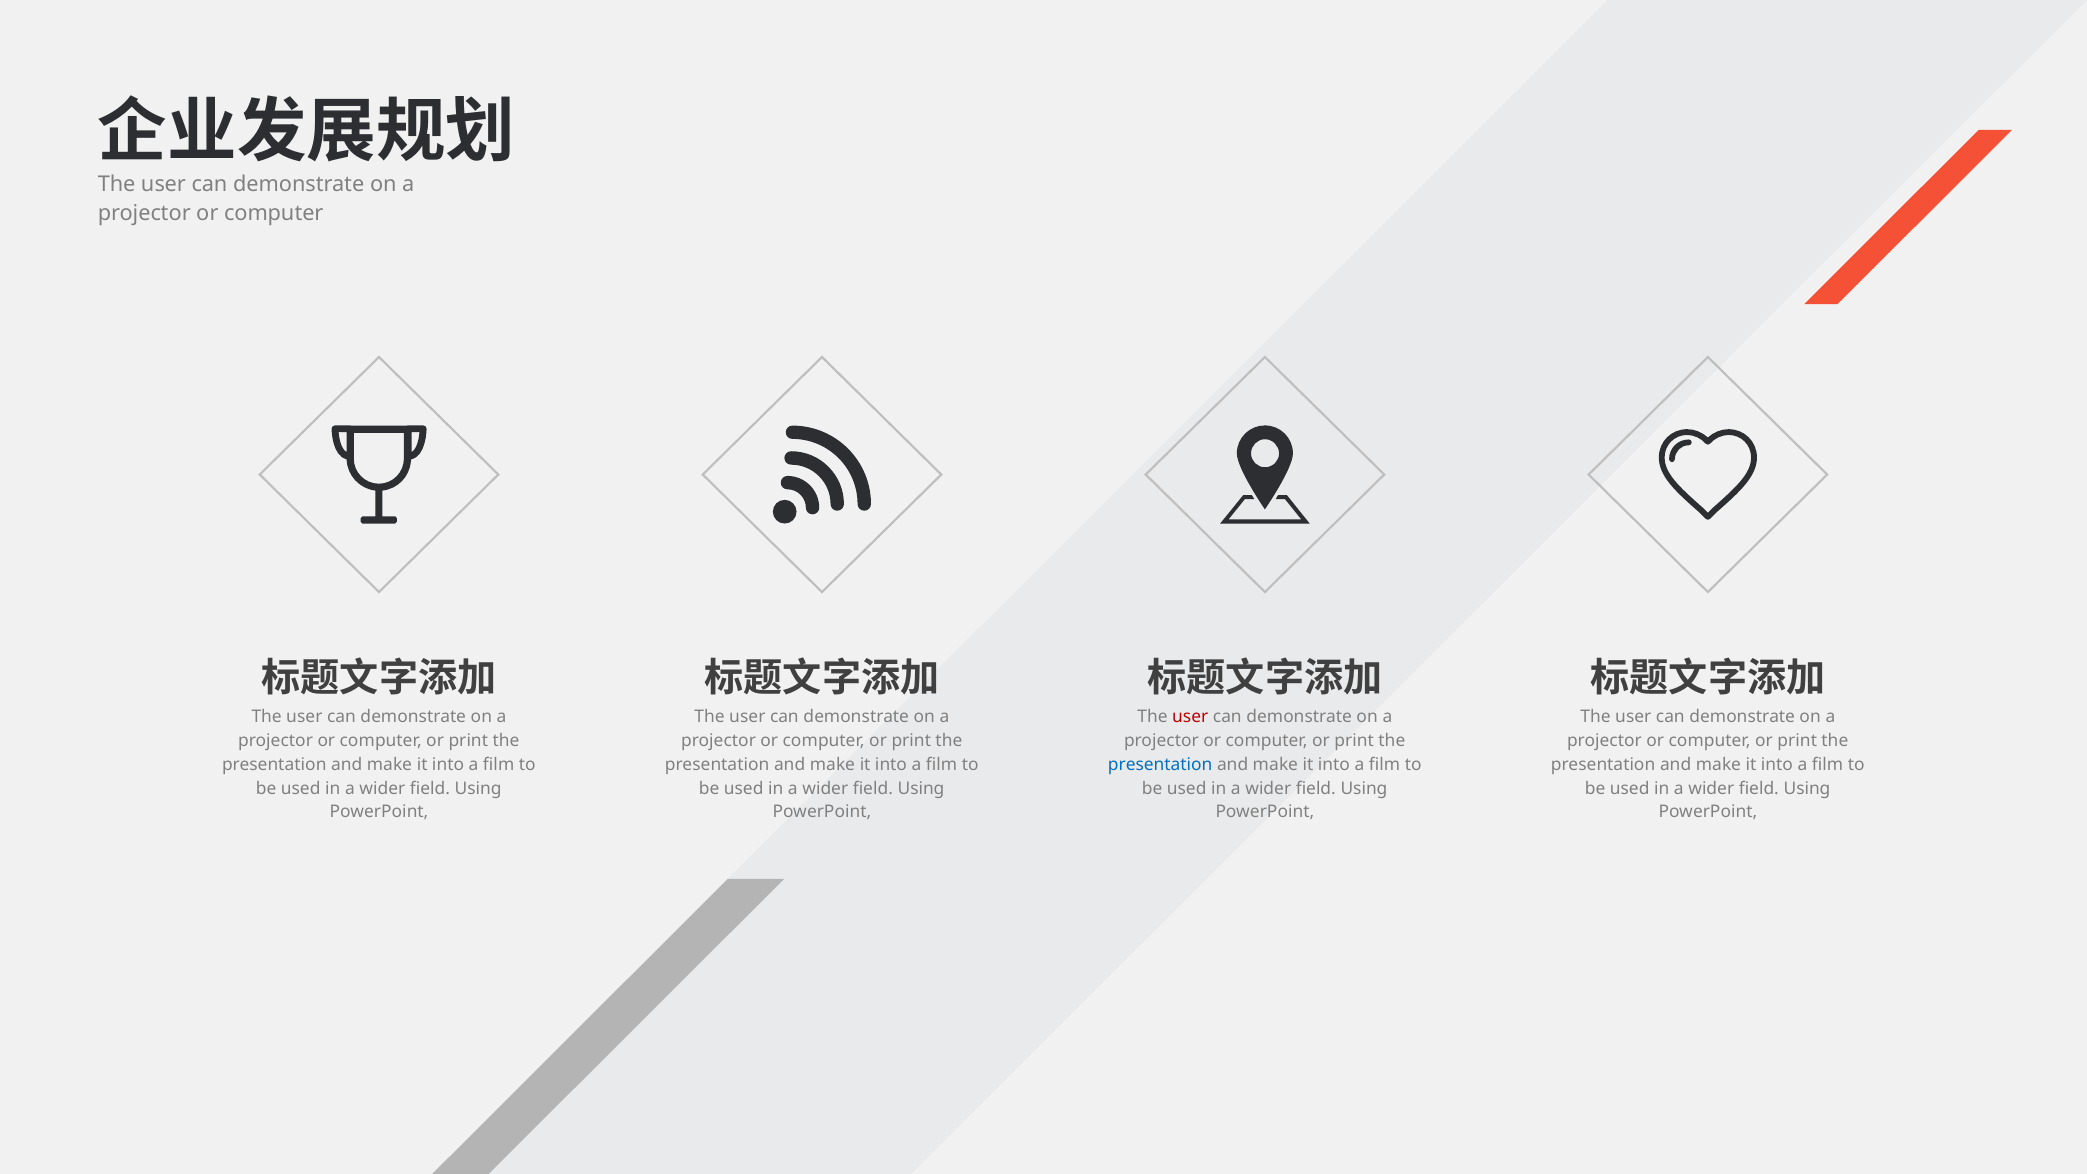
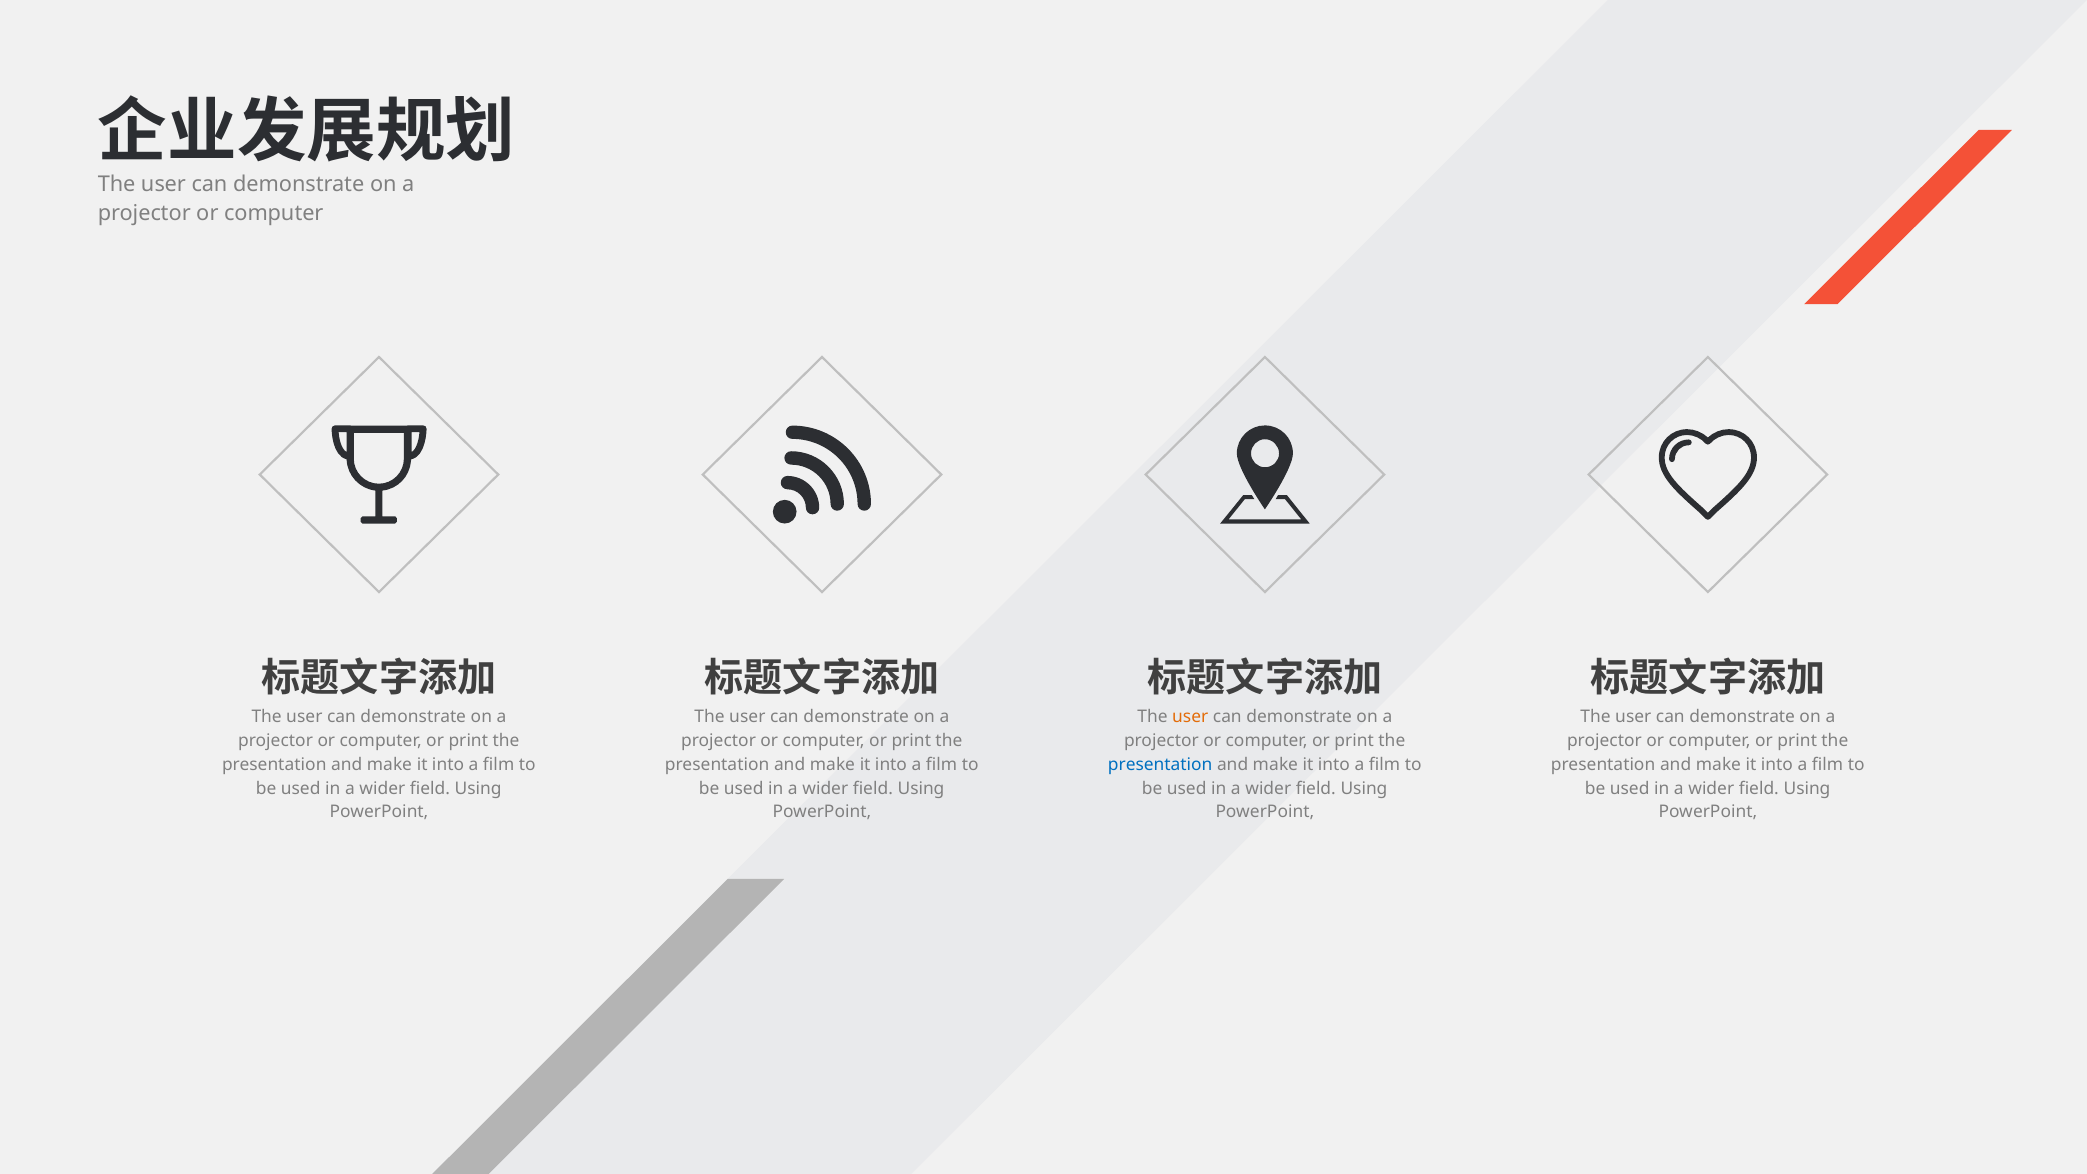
user colour: red -> orange (1190, 717)
